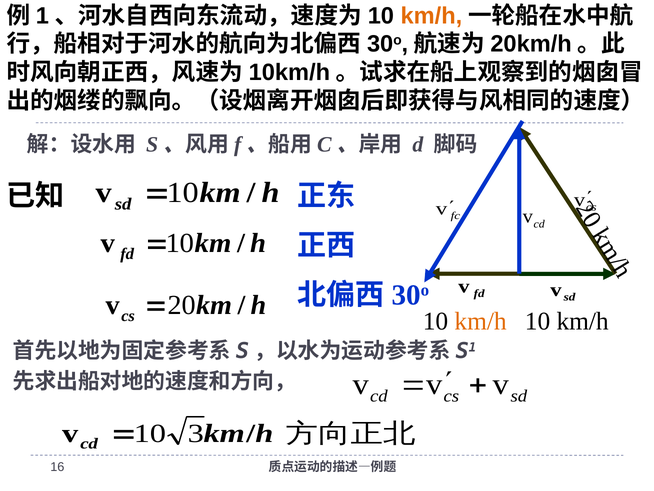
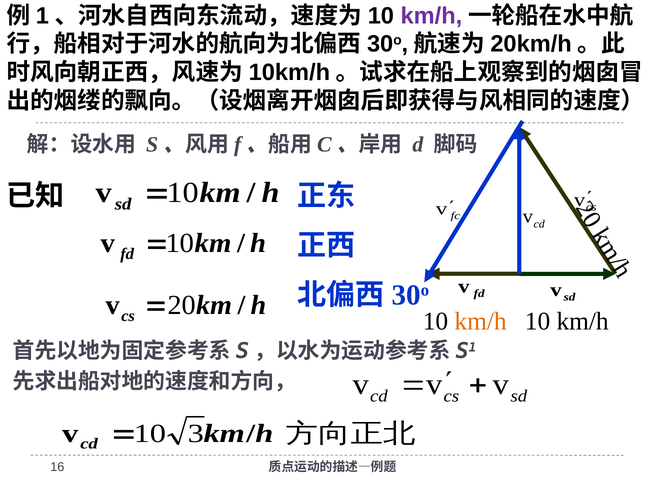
km/h colour: orange -> purple (431, 16)
